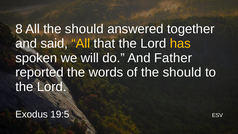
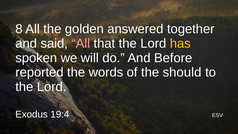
All the should: should -> golden (84, 29)
All colour: yellow -> pink (81, 43)
Father: Father -> Before (173, 58)
19:5: 19:5 -> 19:4 (60, 114)
